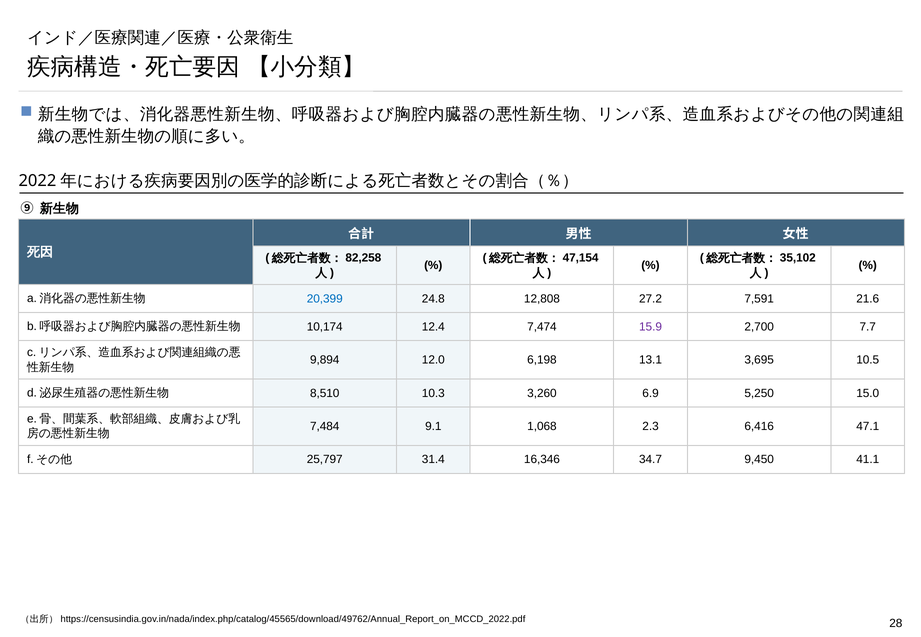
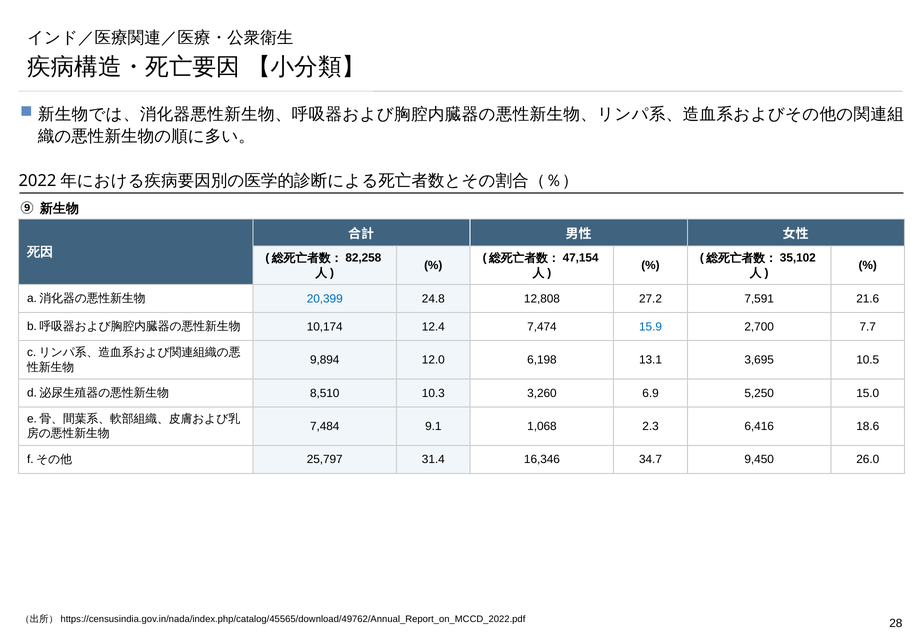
15.9 colour: purple -> blue (651, 327)
47.1: 47.1 -> 18.6 (868, 427)
41.1: 41.1 -> 26.0 (868, 460)
